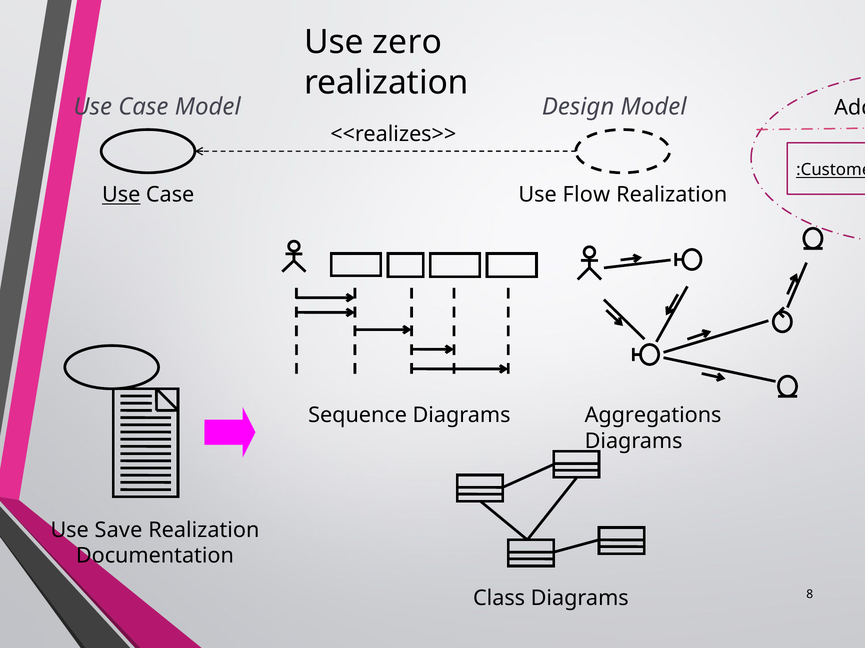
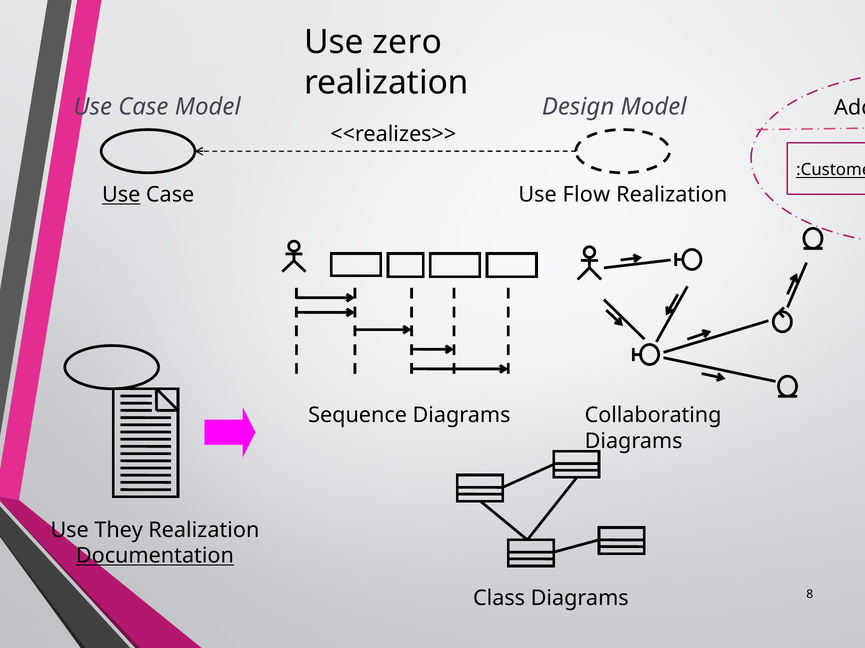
Aggregations: Aggregations -> Collaborating (653, 415)
Save: Save -> They (119, 530)
Documentation underline: none -> present (155, 556)
